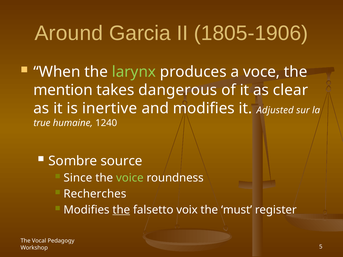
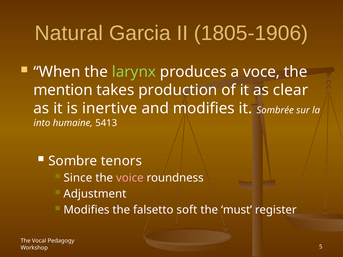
Around: Around -> Natural (69, 33)
dangerous: dangerous -> production (178, 90)
Adjusted: Adjusted -> Sombrée (275, 110)
true: true -> into (42, 123)
1240: 1240 -> 5413 (106, 123)
source: source -> tenors (121, 161)
voice colour: light green -> pink (130, 178)
Recherches: Recherches -> Adjustment (95, 194)
the underline: present -> none (121, 210)
voix: voix -> soft (187, 210)
